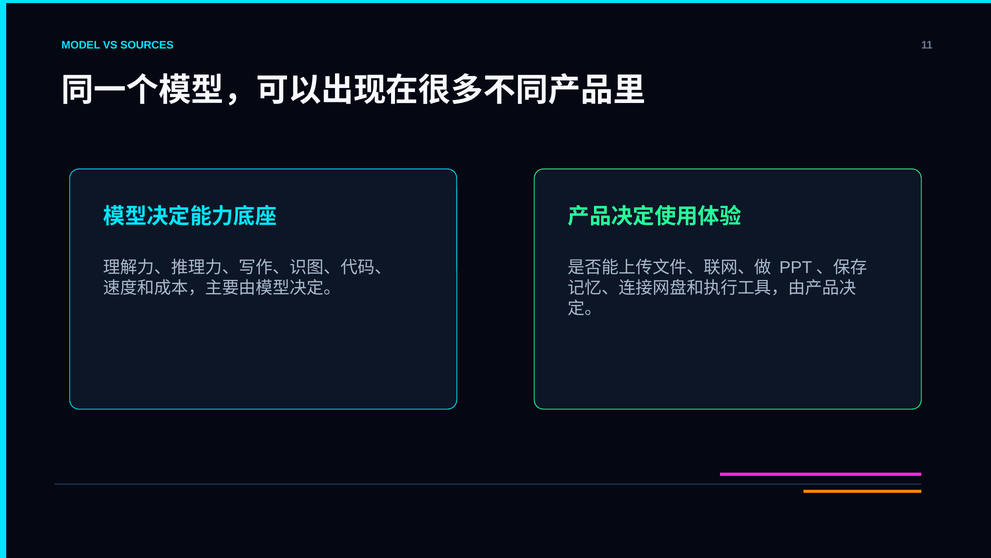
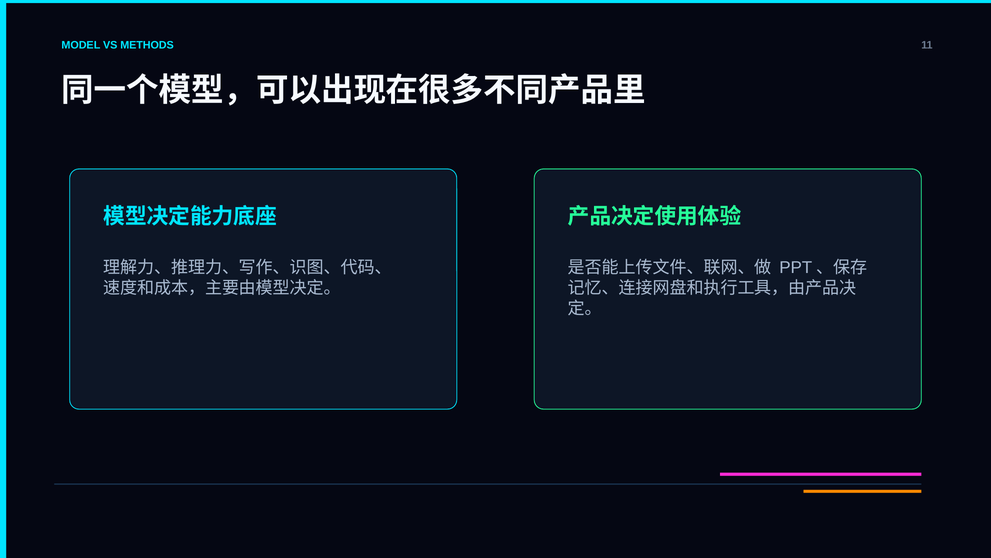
SOURCES: SOURCES -> METHODS (147, 45)
